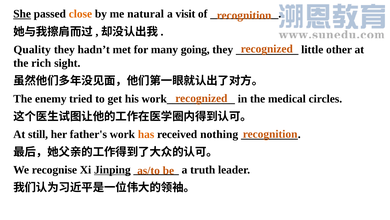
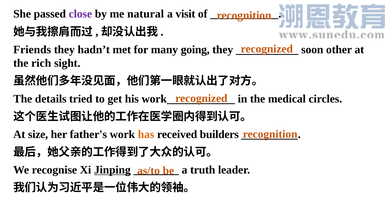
She underline: present -> none (22, 14)
close colour: orange -> purple (80, 14)
Quality: Quality -> Friends (32, 49)
little: little -> soon (312, 49)
enemy: enemy -> details (51, 98)
still: still -> size (38, 134)
nothing: nothing -> builders (219, 134)
